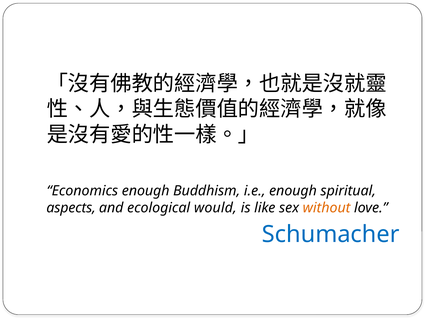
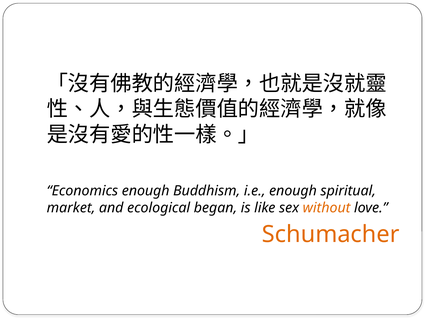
aspects: aspects -> market (71, 208)
would: would -> began (215, 208)
Schumacher colour: blue -> orange (331, 234)
